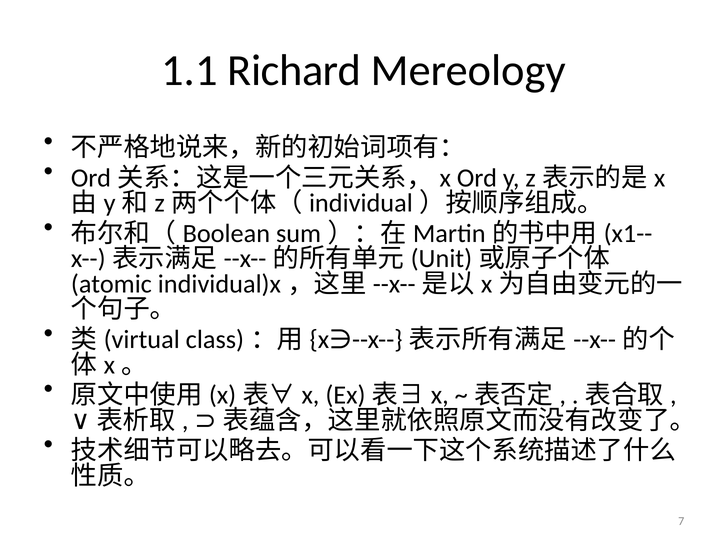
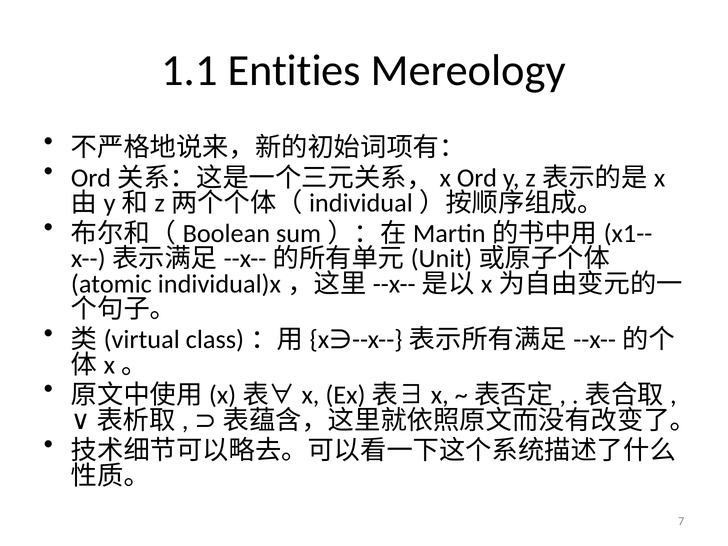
Richard: Richard -> Entities (294, 70)
